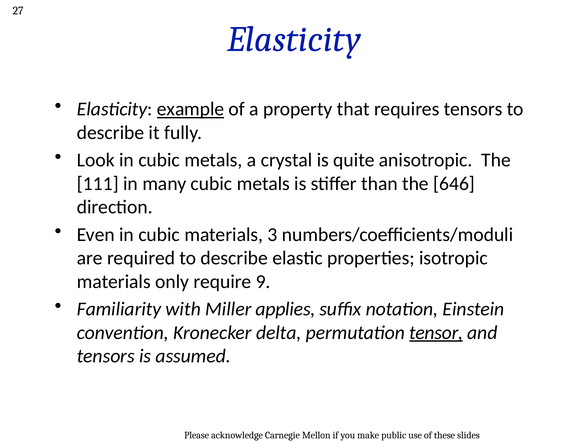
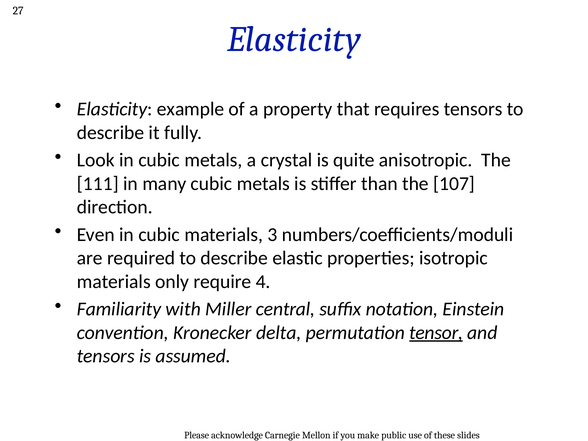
example underline: present -> none (191, 109)
646: 646 -> 107 (454, 184)
9: 9 -> 4 (263, 282)
applies: applies -> central (285, 309)
